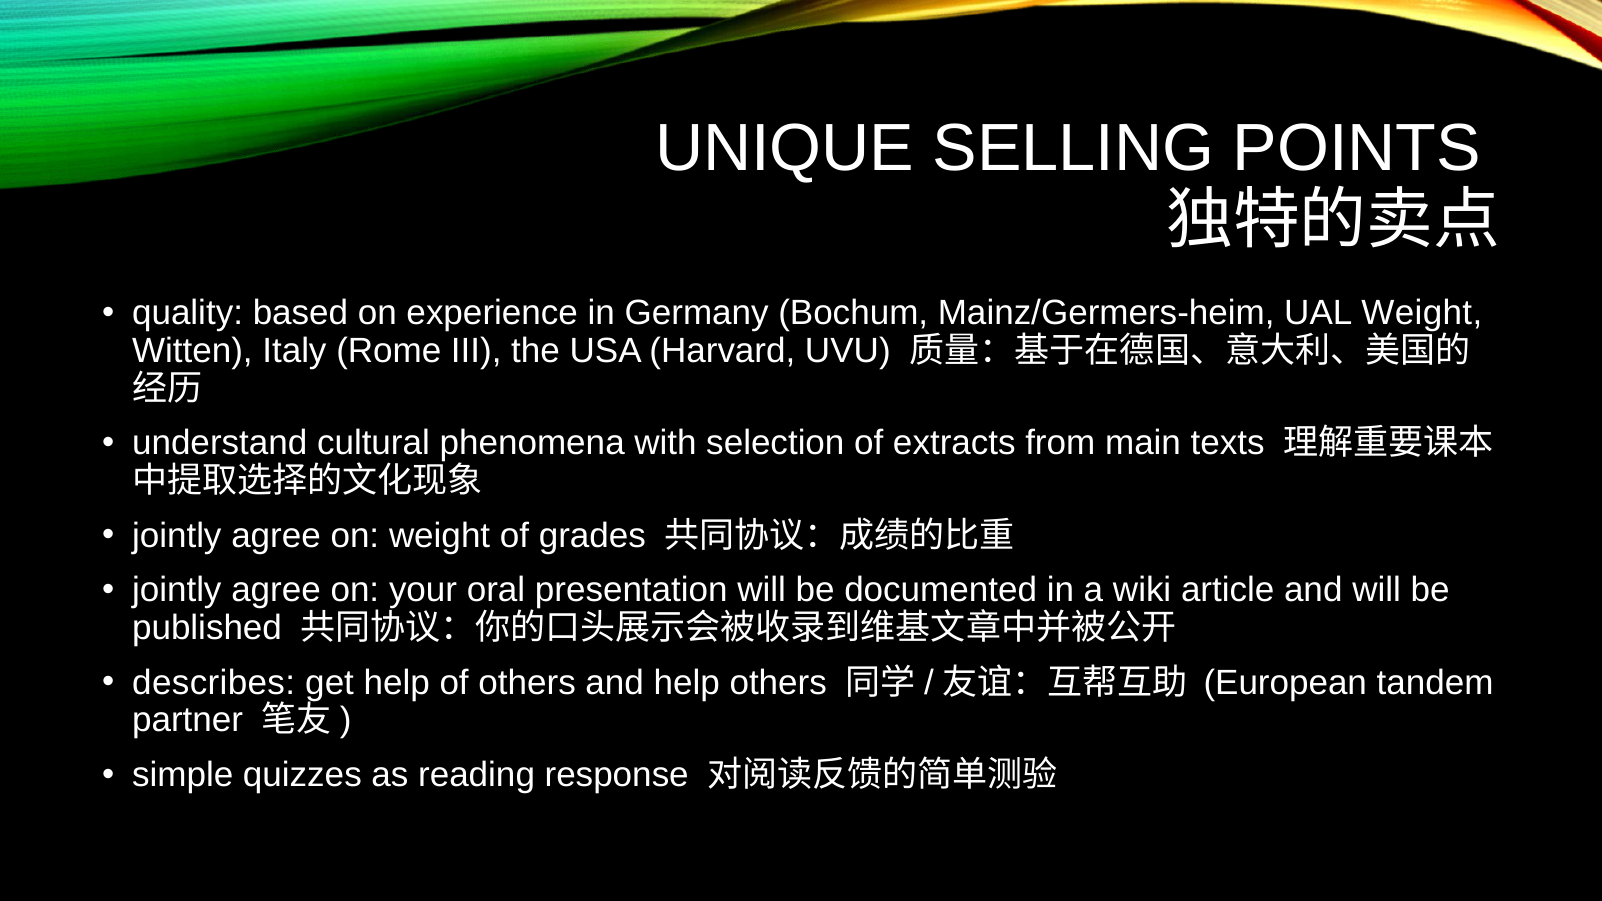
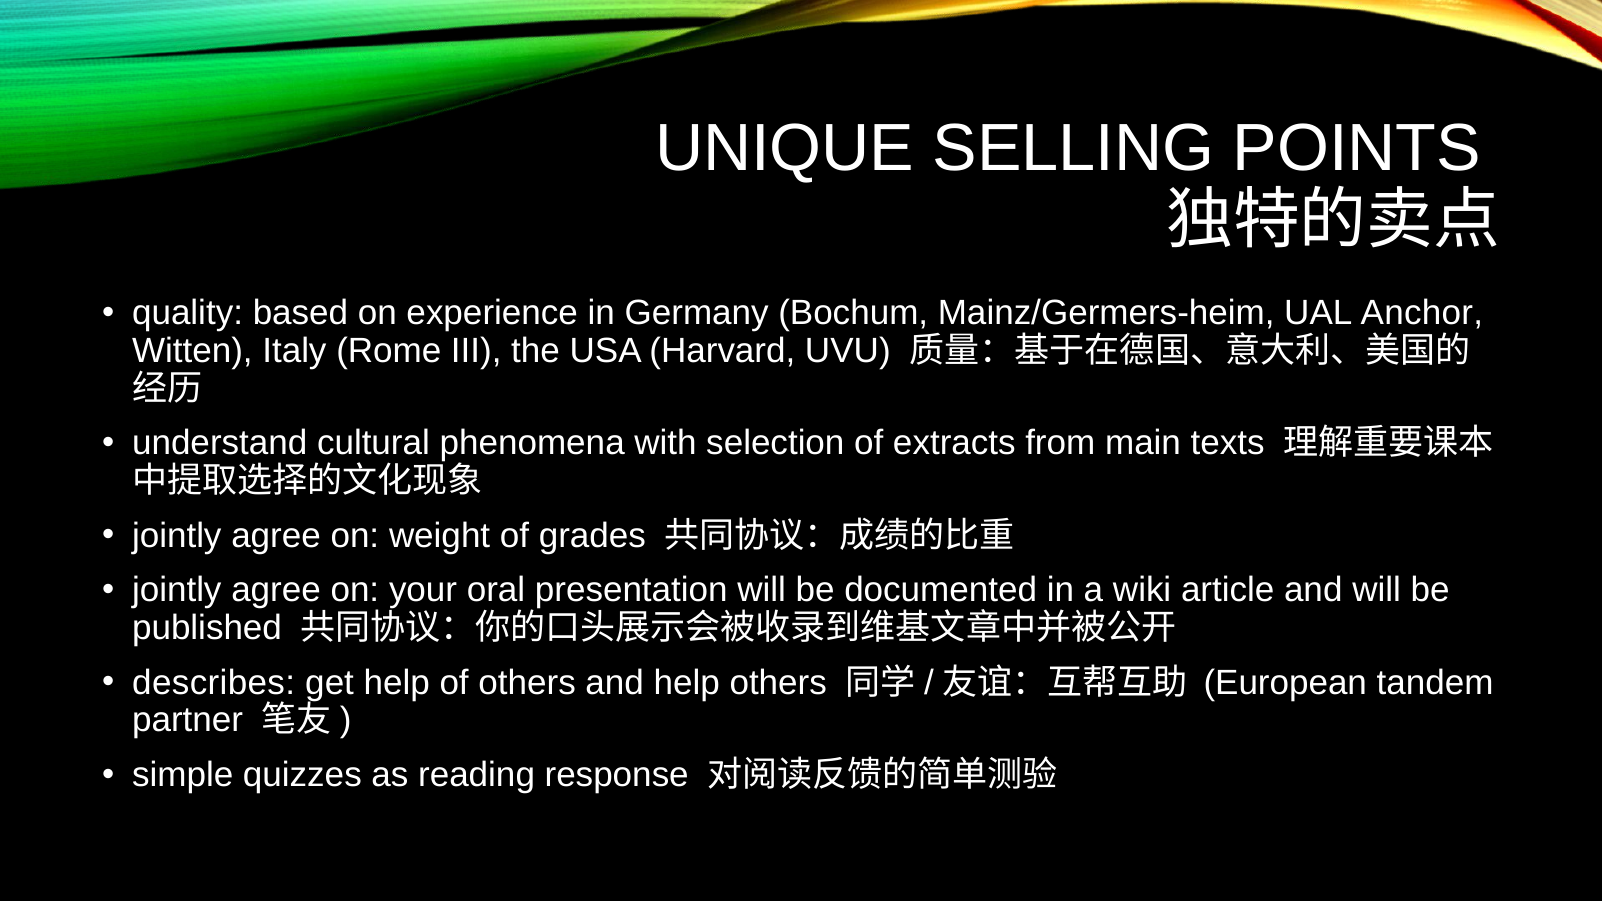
UAL Weight: Weight -> Anchor (1422, 313)
